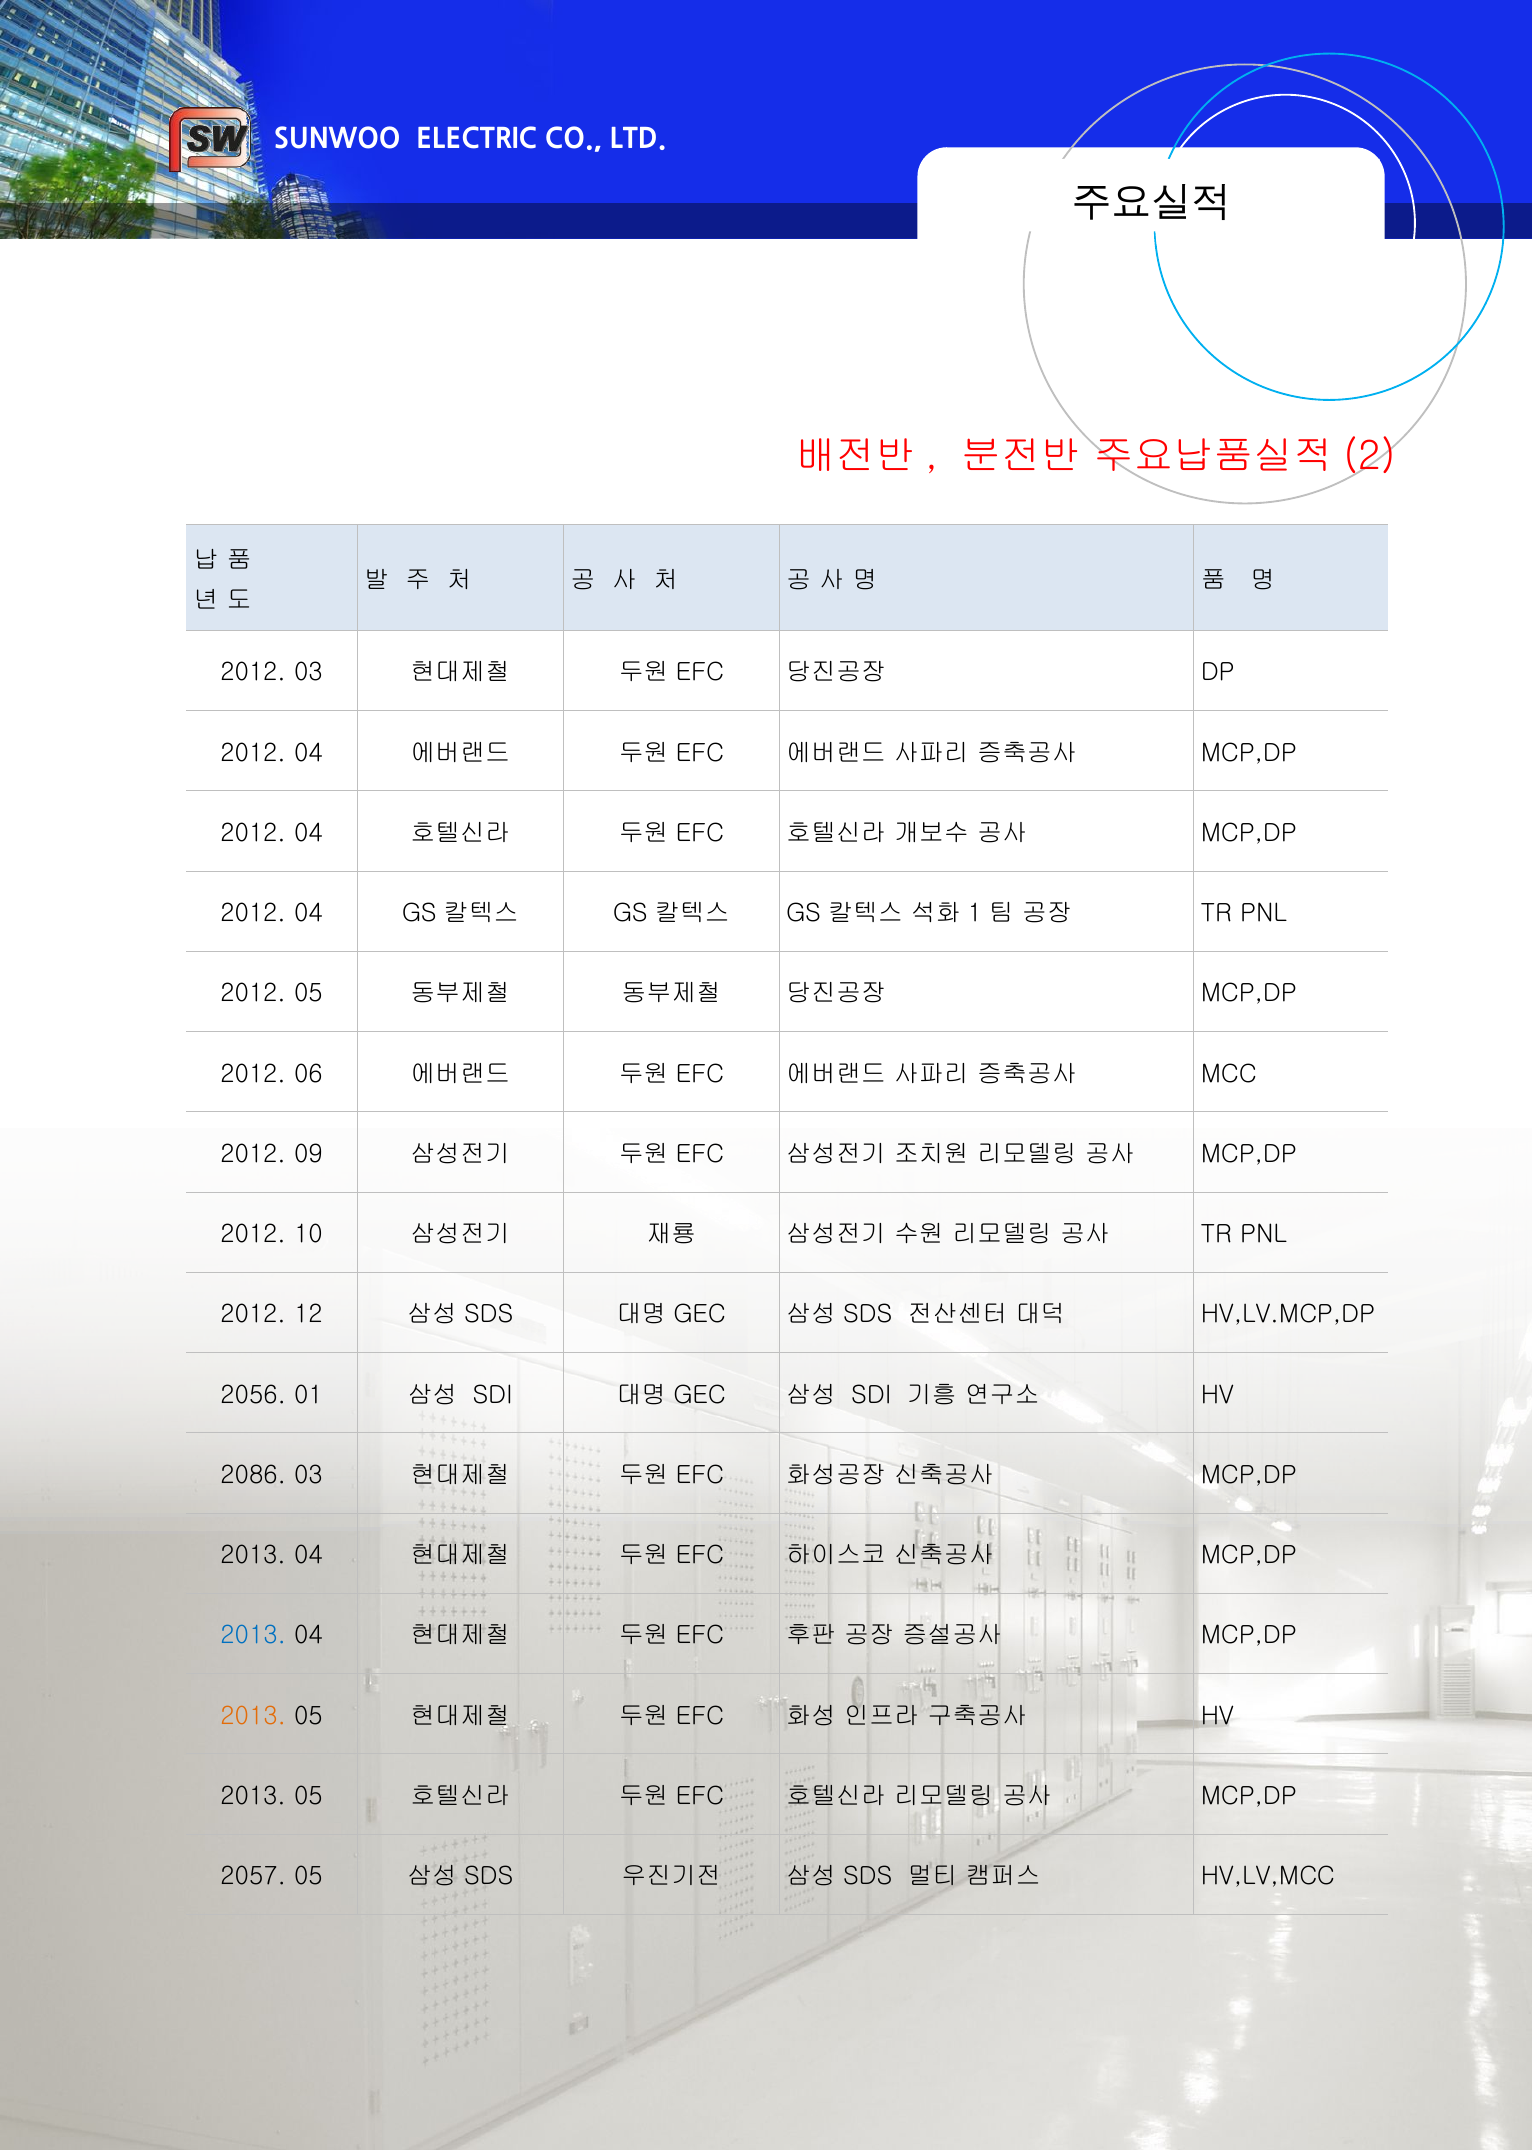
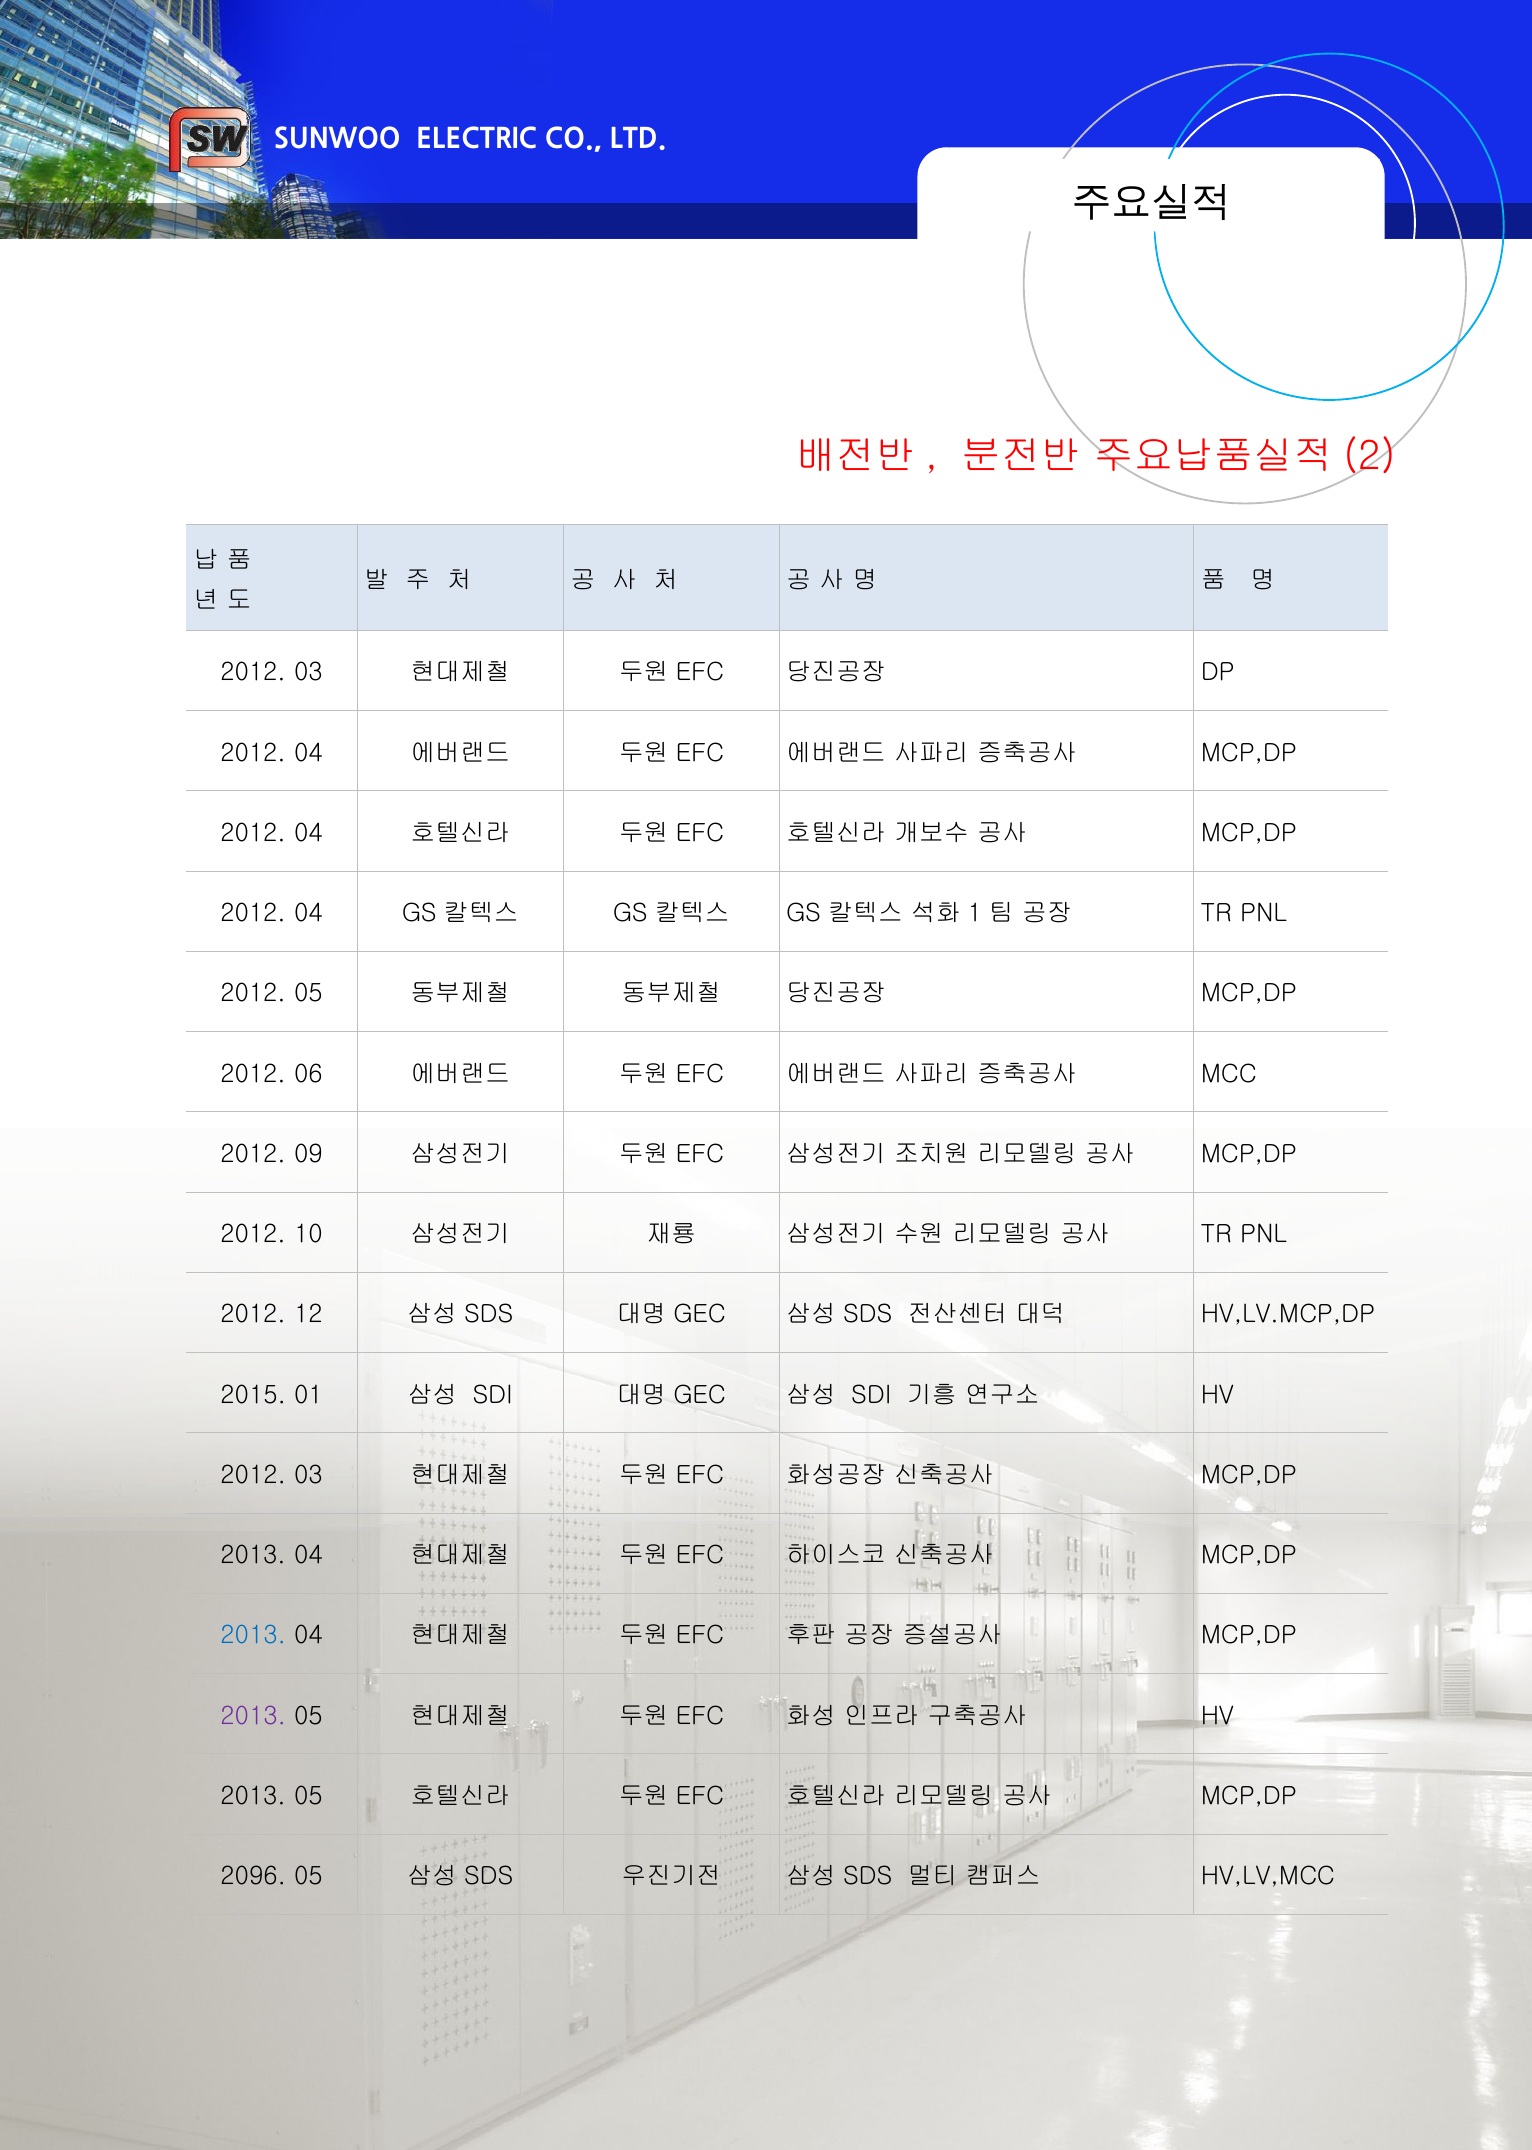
2056: 2056 -> 2015 (253, 1394)
2086: 2086 -> 2012 (253, 1474)
2013 colour: orange -> purple (253, 1715)
2057: 2057 -> 2096 (253, 1875)
